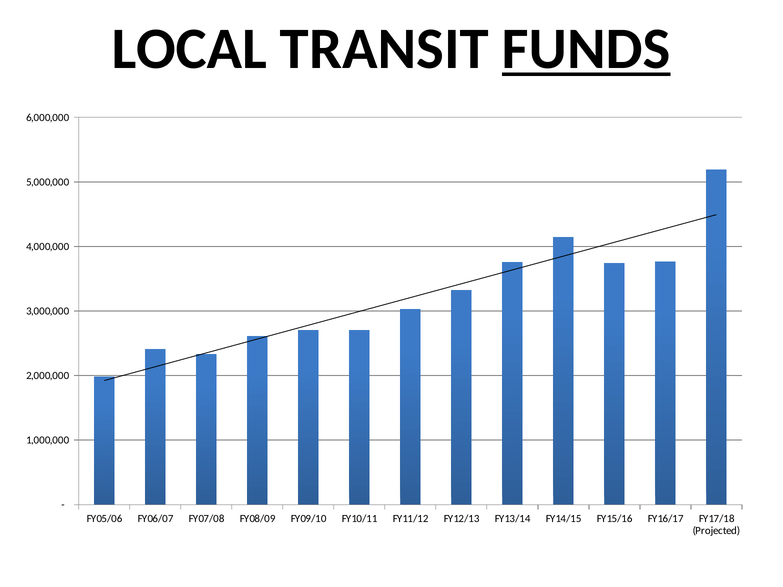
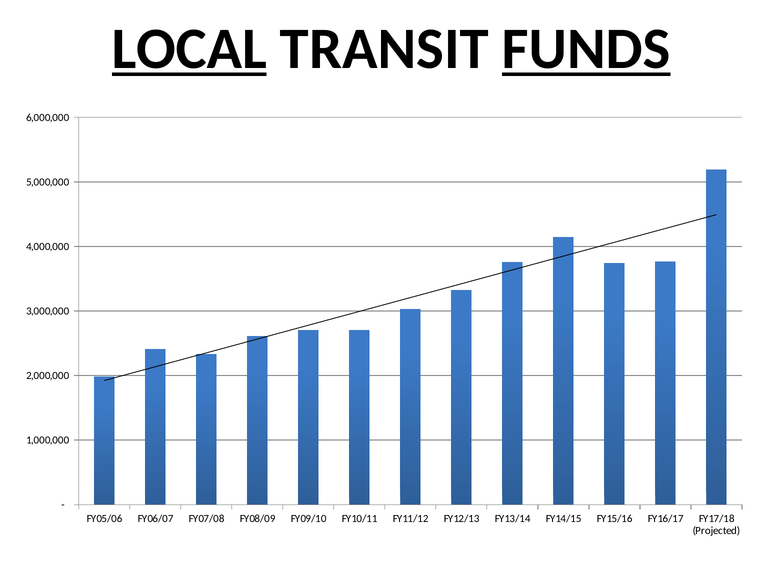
LOCAL underline: none -> present (189, 49)
